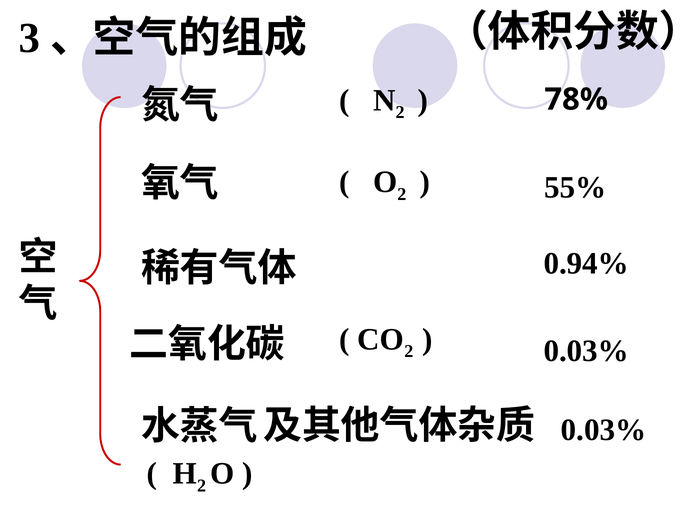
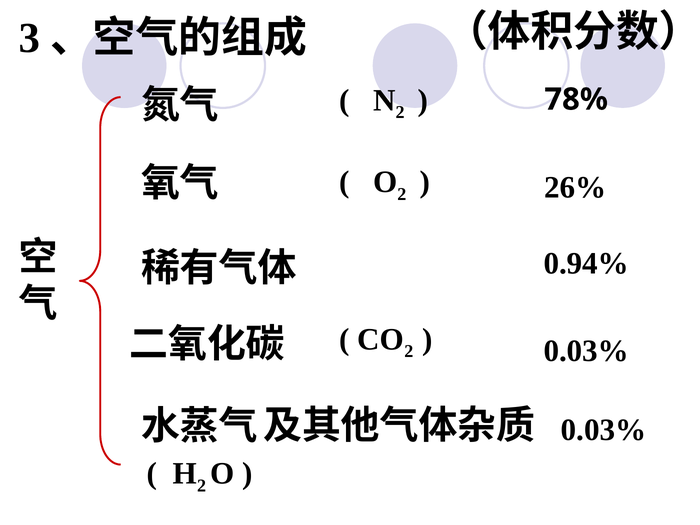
55%: 55% -> 26% (575, 187)
